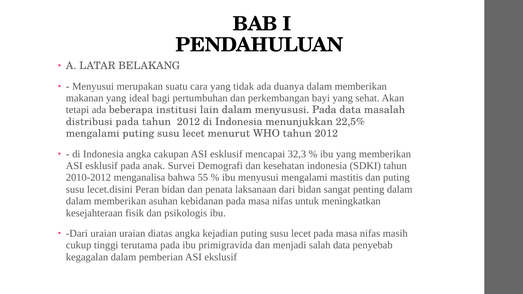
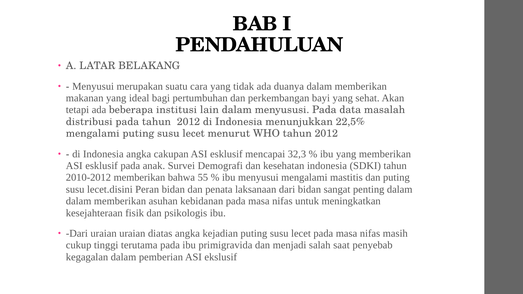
2010-2012 menganalisa: menganalisa -> memberikan (139, 178)
salah data: data -> saat (341, 245)
